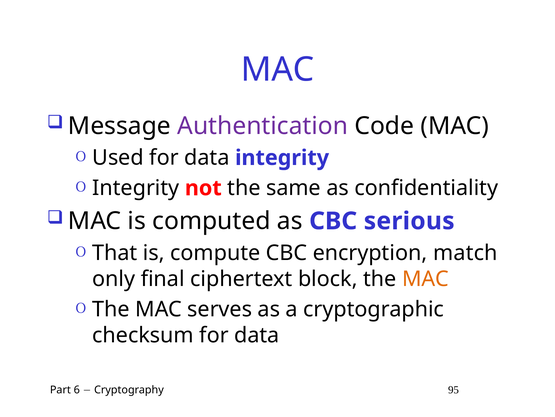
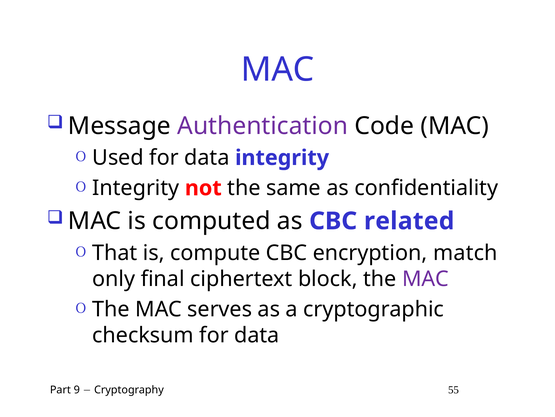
serious: serious -> related (409, 221)
MAC colour: orange -> purple (425, 278)
6: 6 -> 9 (77, 389)
95: 95 -> 55 (453, 389)
